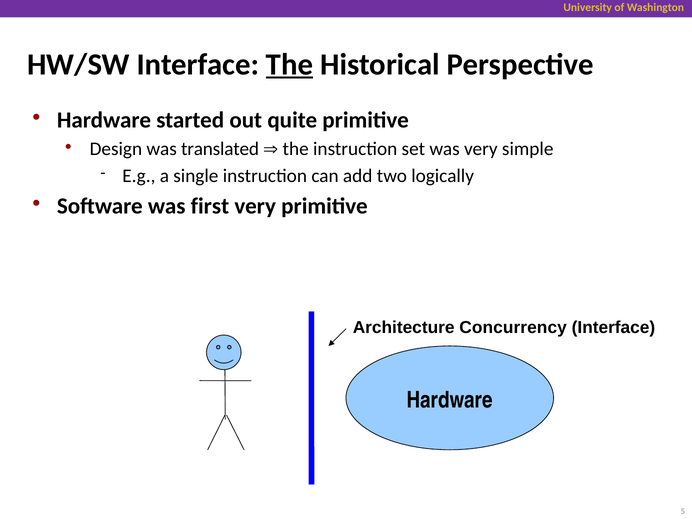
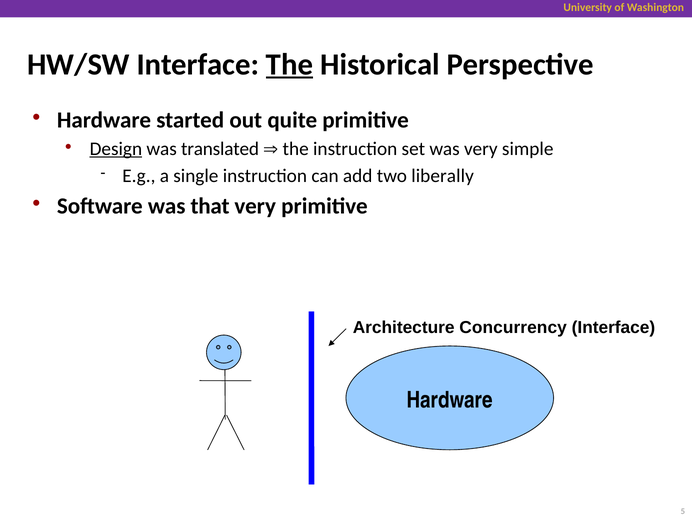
Design underline: none -> present (116, 149)
logically: logically -> liberally (443, 176)
first: first -> that (210, 206)
